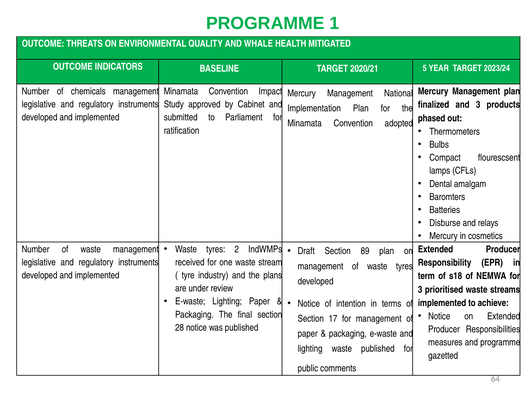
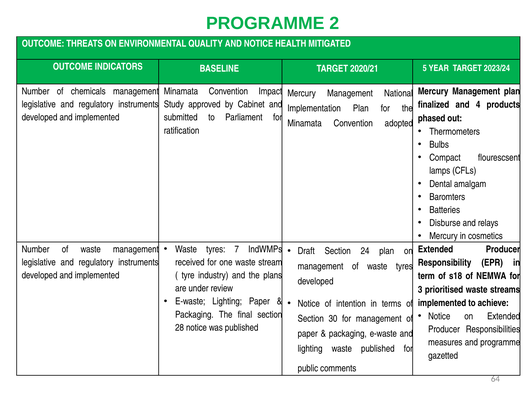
1: 1 -> 2 (334, 23)
AND WHALE: WHALE -> NOTICE (259, 44)
and 3: 3 -> 4 (478, 105)
2: 2 -> 7 (237, 249)
89: 89 -> 24 (365, 251)
17: 17 -> 30 (333, 318)
